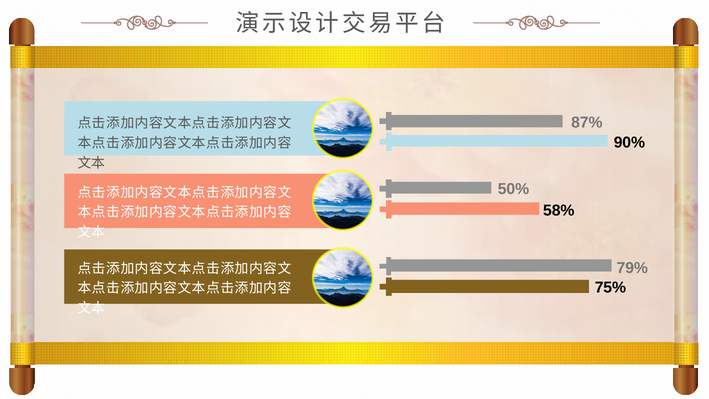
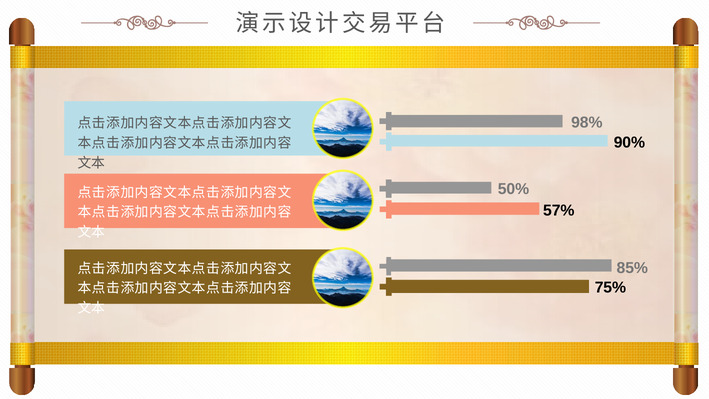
87%: 87% -> 98% (587, 122)
58%: 58% -> 57% (559, 210)
79%: 79% -> 85% (632, 268)
